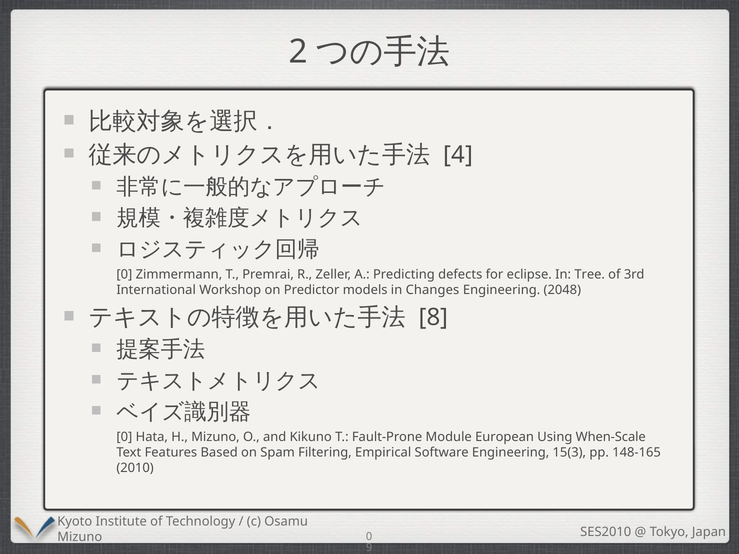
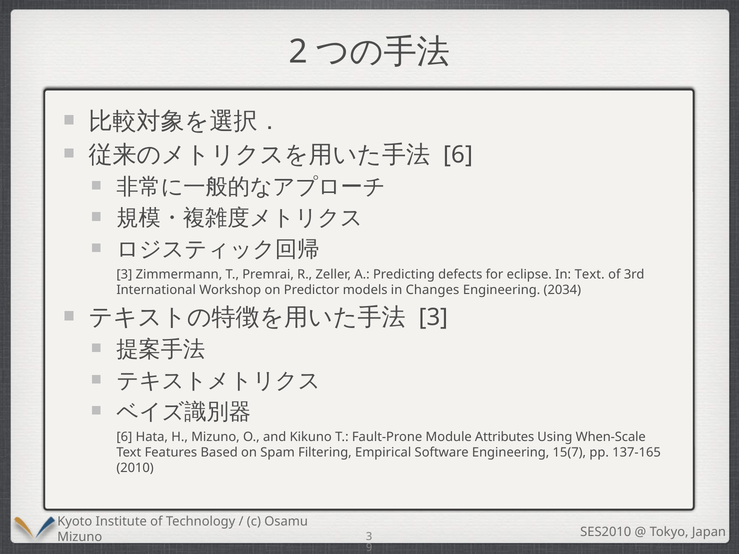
4: 4 -> 6 (458, 155)
0: 0 -> 3 (124, 274)
In Tree: Tree -> Text (590, 274)
2048: 2048 -> 2034 (562, 290)
8: 8 -> 3 (434, 318)
0: 0 -> 6 (124, 437)
European: European -> Attributes (505, 437)
15(3: 15(3 -> 15(7 (569, 453)
148-165: 148-165 -> 137-165 (637, 453)
Mizuno 0: 0 -> 3 (369, 537)
